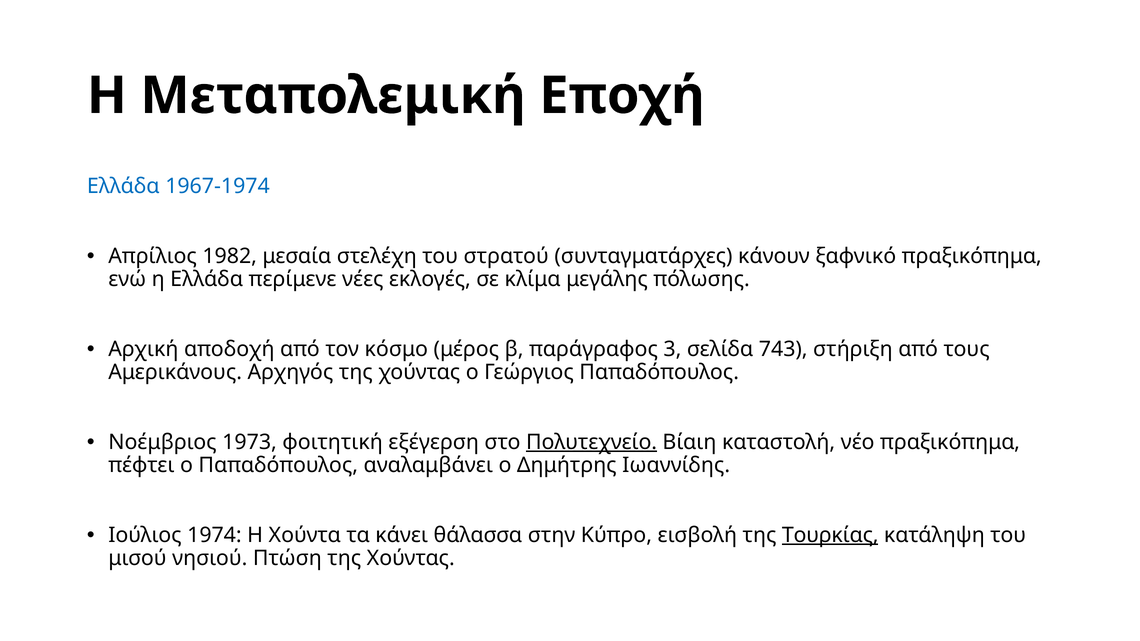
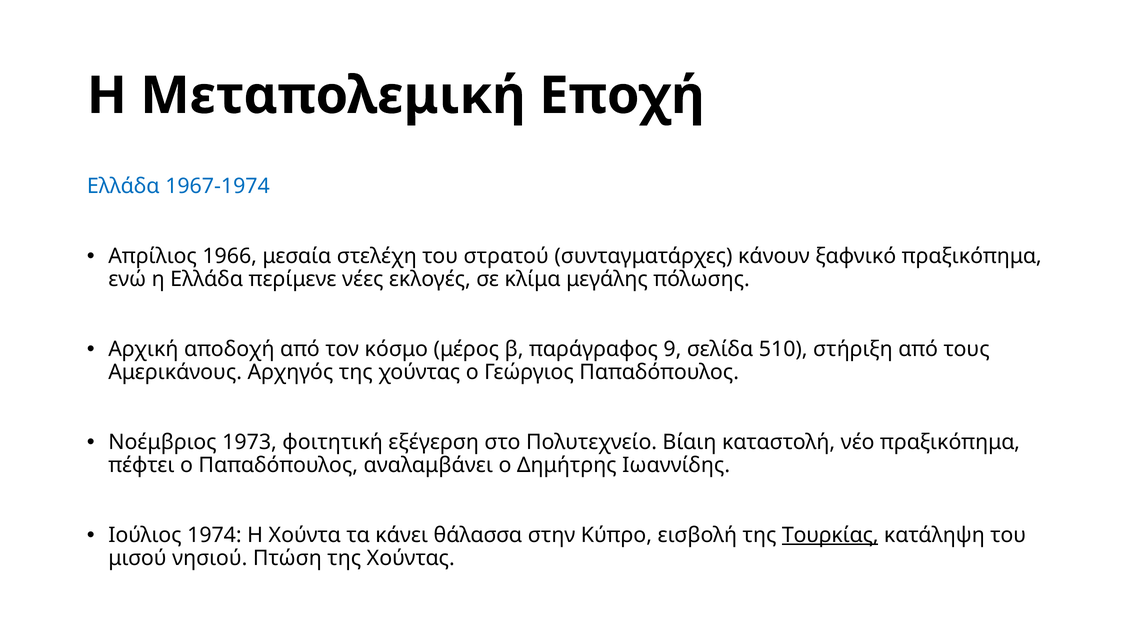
1982: 1982 -> 1966 (230, 256)
3: 3 -> 9 (672, 349)
743: 743 -> 510 (783, 349)
Πολυτεχνείο underline: present -> none (592, 442)
